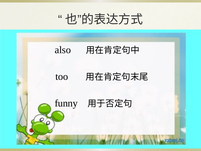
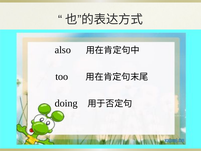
funny: funny -> doing (66, 103)
